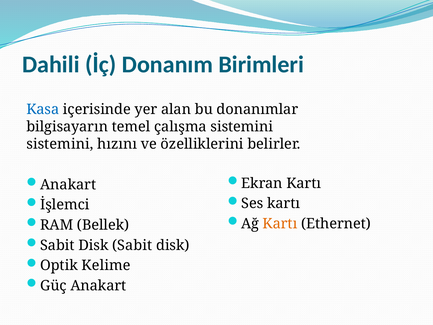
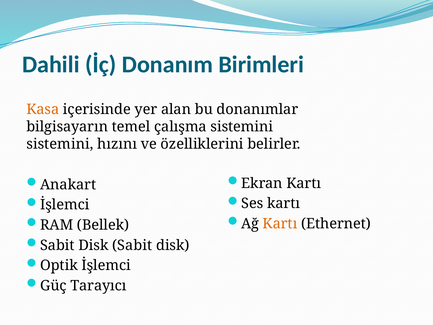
Kasa colour: blue -> orange (43, 109)
Optik Kelime: Kelime -> İşlemci (106, 265)
Güç Anakart: Anakart -> Tarayıcı (98, 285)
